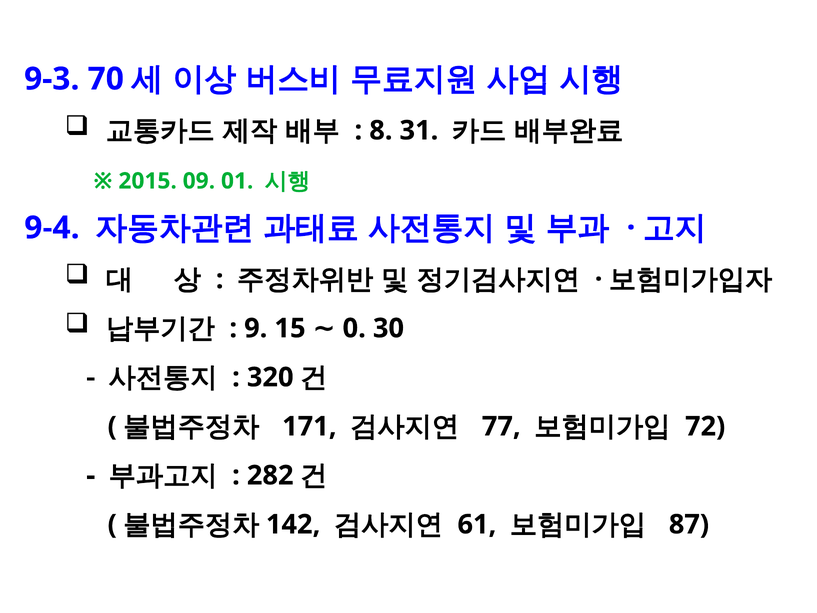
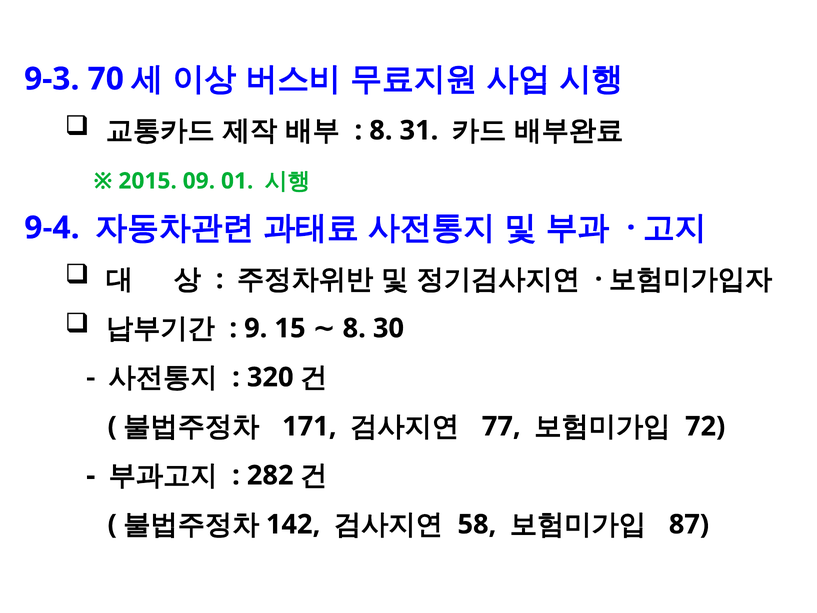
15 0: 0 -> 8 (354, 328)
61: 61 -> 58 (477, 524)
